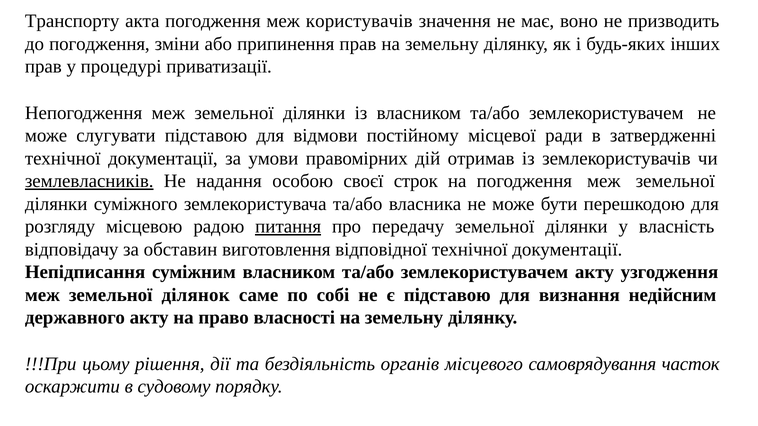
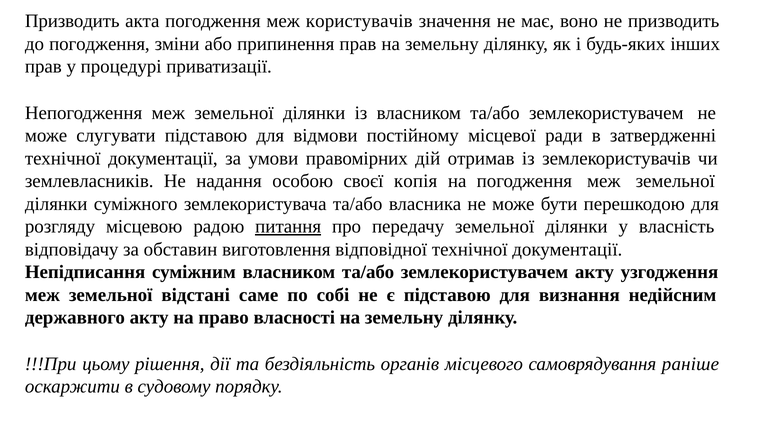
Транспорту: Транспорту -> Призводить (72, 21)
землевласників underline: present -> none (89, 181)
строк: строк -> копія (416, 181)
ділянок: ділянок -> відстані (196, 295)
часток: часток -> раніше (690, 364)
